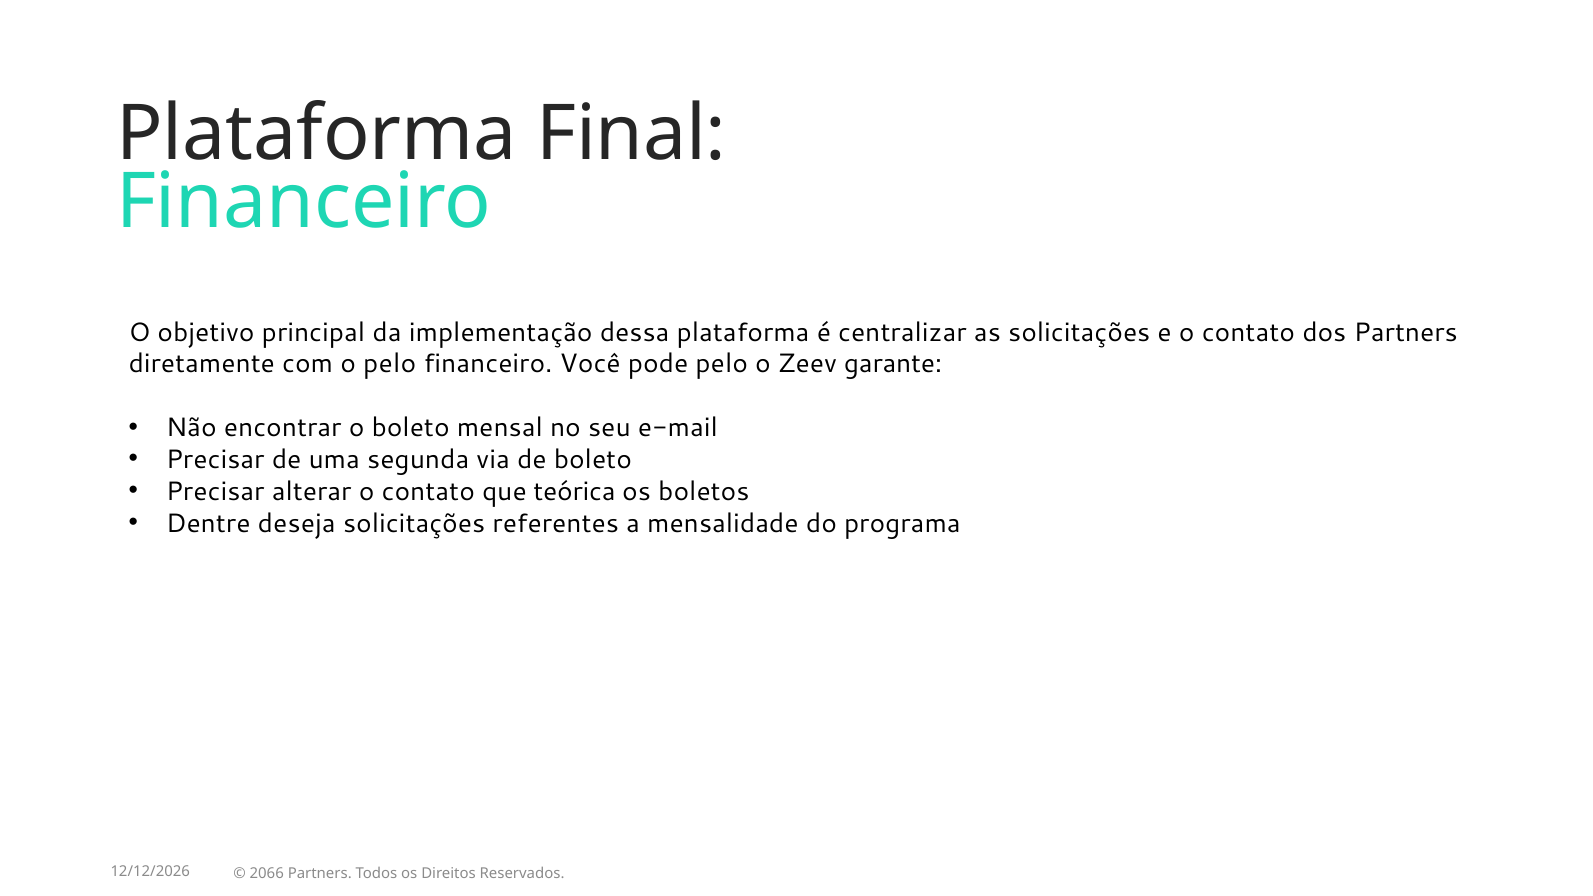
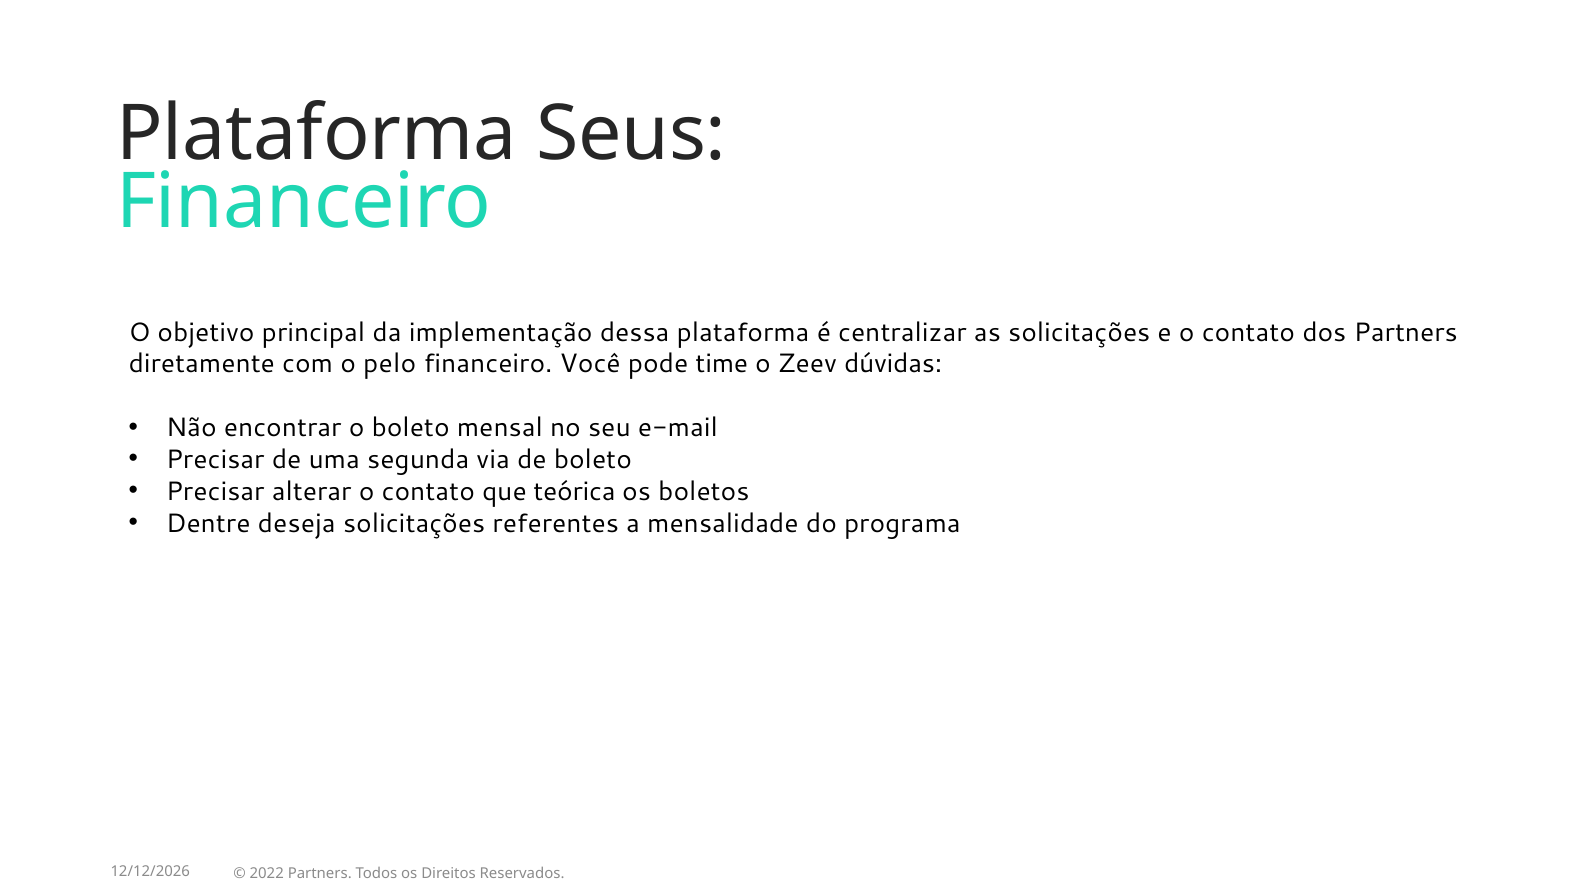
Final: Final -> Seus (631, 134)
pode pelo: pelo -> time (722, 364)
garante: garante -> dúvidas (893, 364)
2066: 2066 -> 2022 (267, 873)
